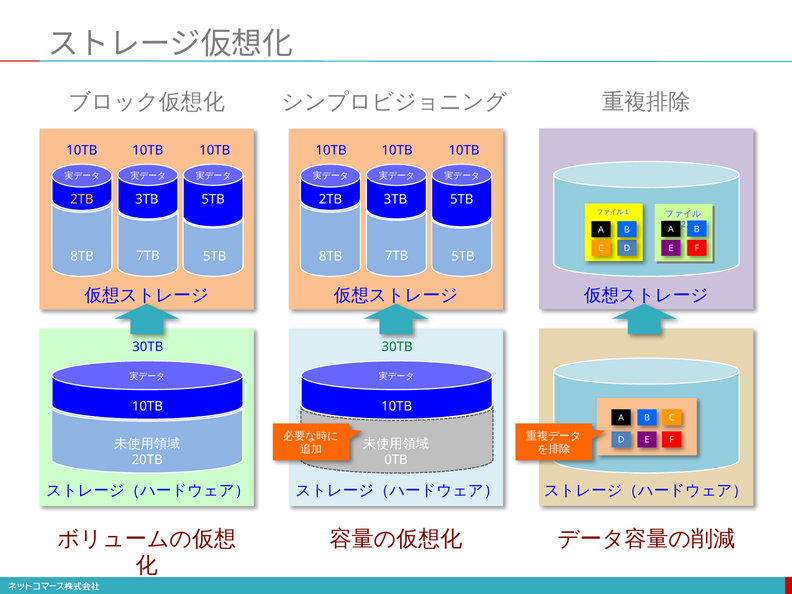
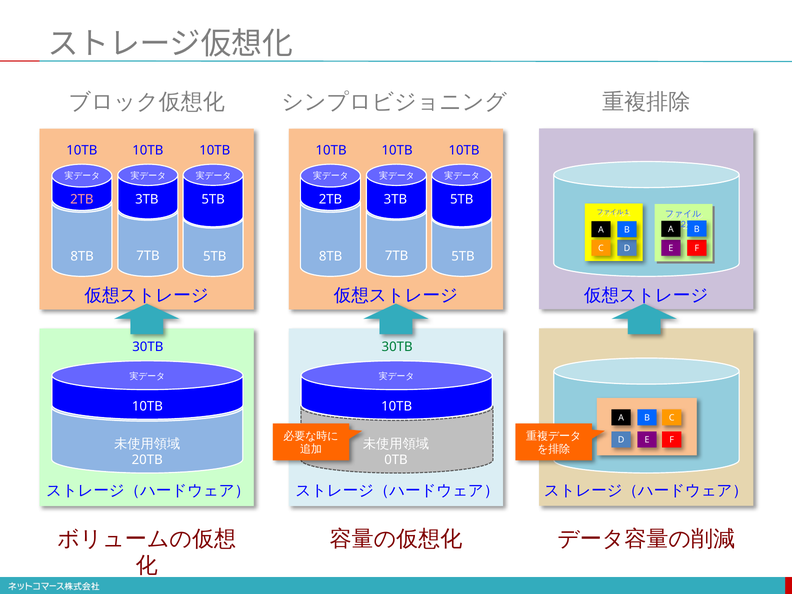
2TB colour: yellow -> pink (82, 199)
